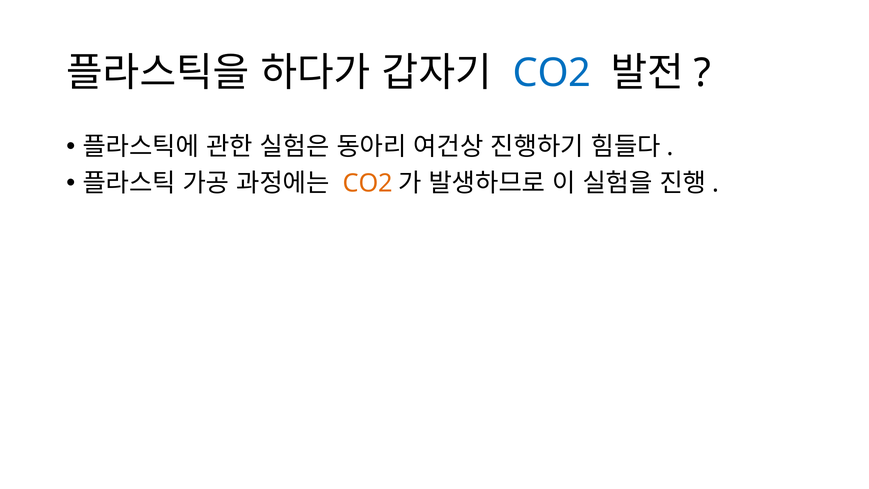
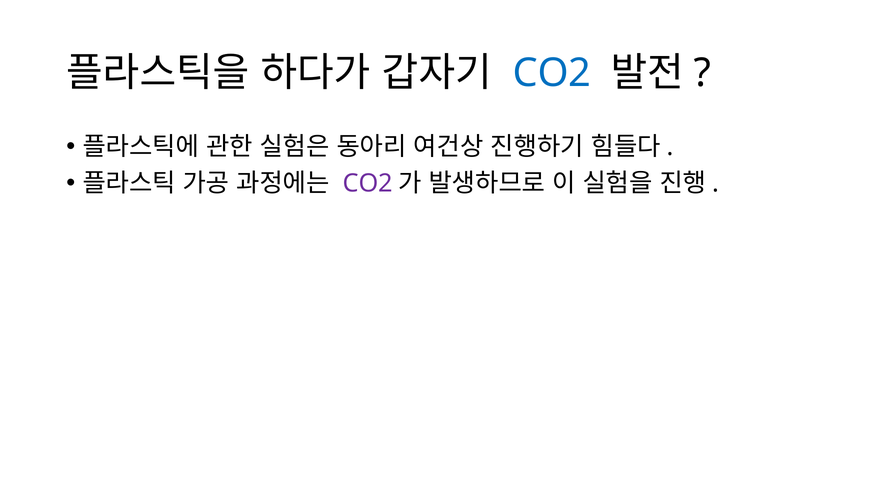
CO2 colour: orange -> purple (368, 183)
